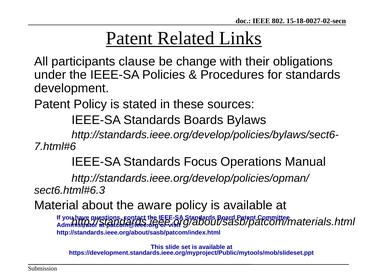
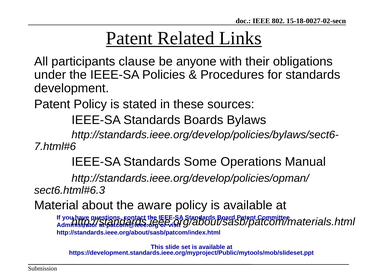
change: change -> anyone (196, 62)
Focus: Focus -> Some (200, 162)
